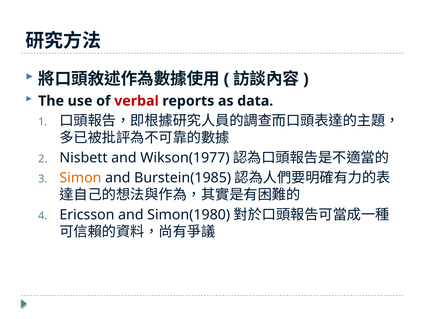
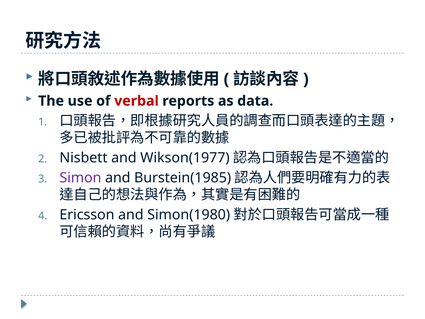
Simon colour: orange -> purple (80, 178)
